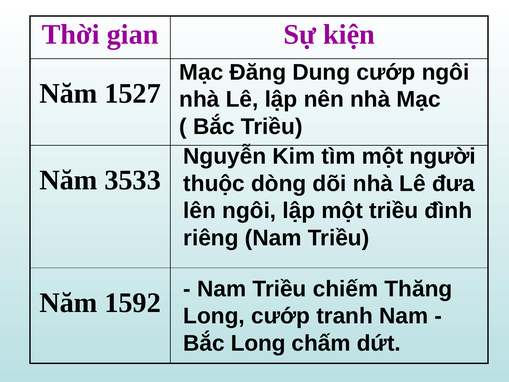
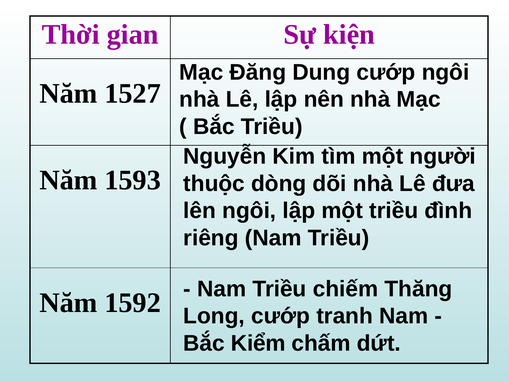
3533: 3533 -> 1593 (133, 180)
Bắc Long: Long -> Kiểm (258, 343)
